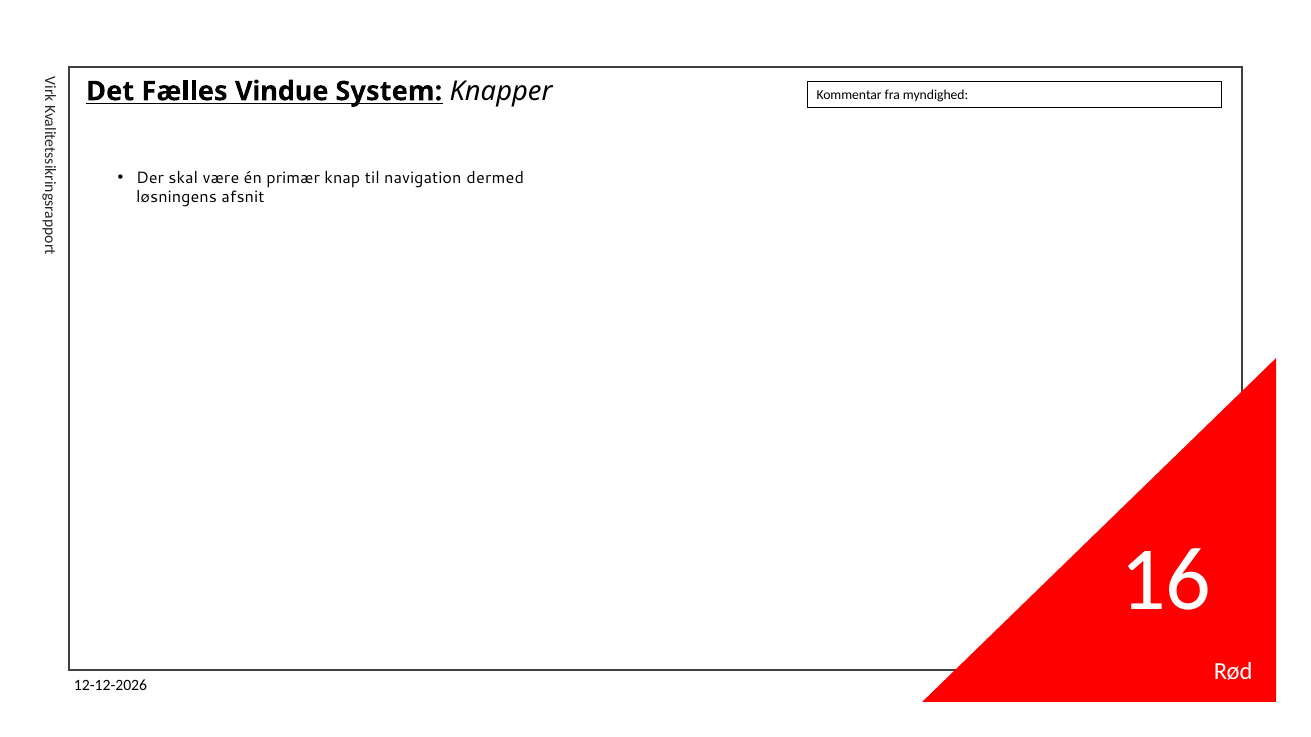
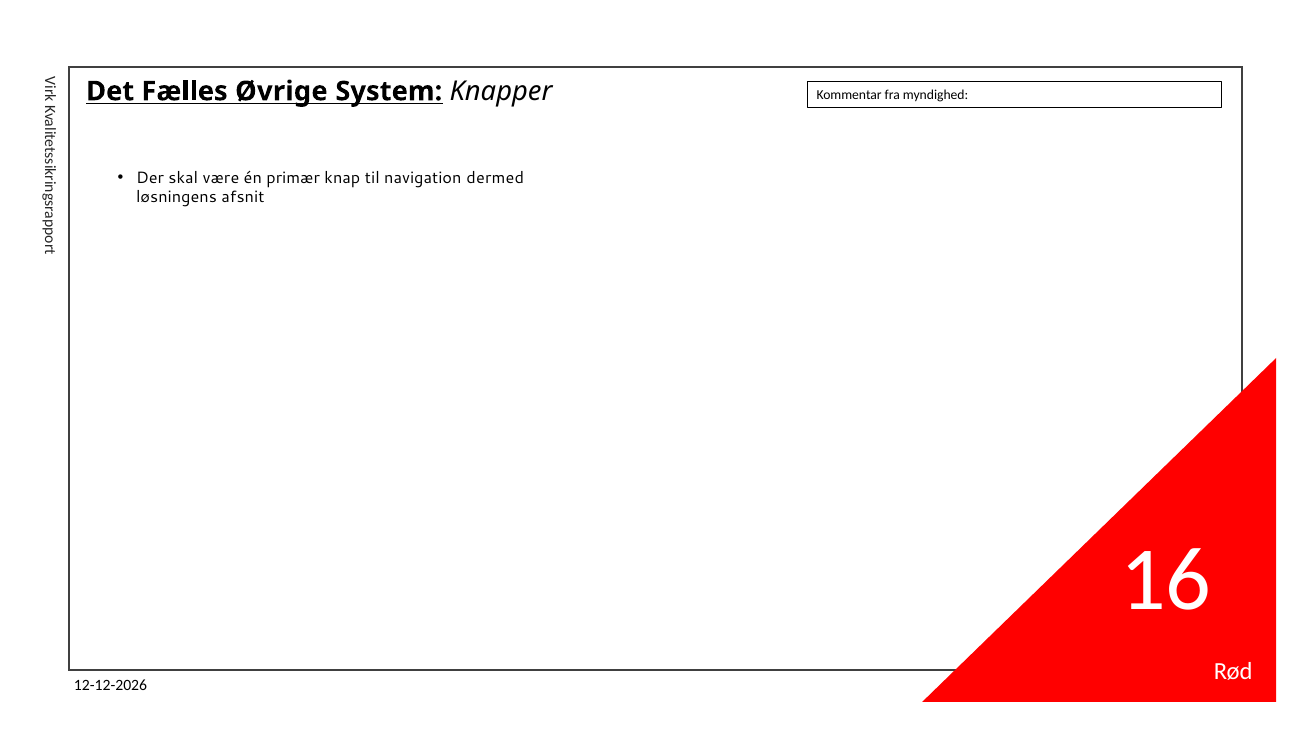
Vindue: Vindue -> Øvrige (281, 91)
